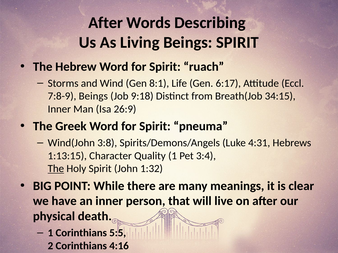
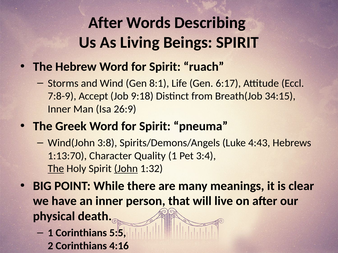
7:8-9 Beings: Beings -> Accept (93, 96)
4:31: 4:31 -> 4:43 (259, 143)
1:13:15: 1:13:15 -> 1:13:70 (67, 156)
John underline: none -> present (126, 169)
